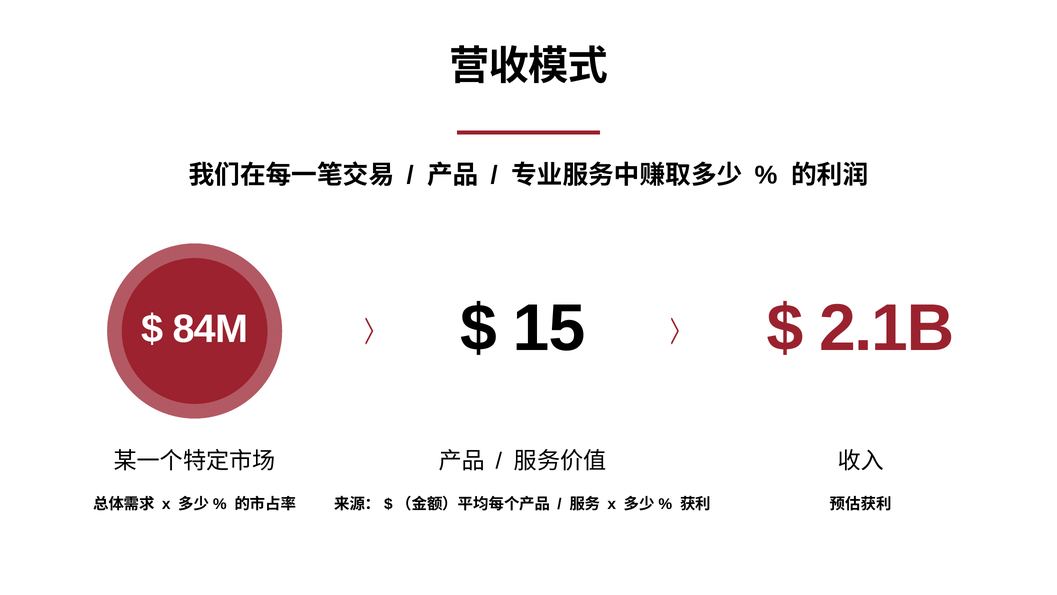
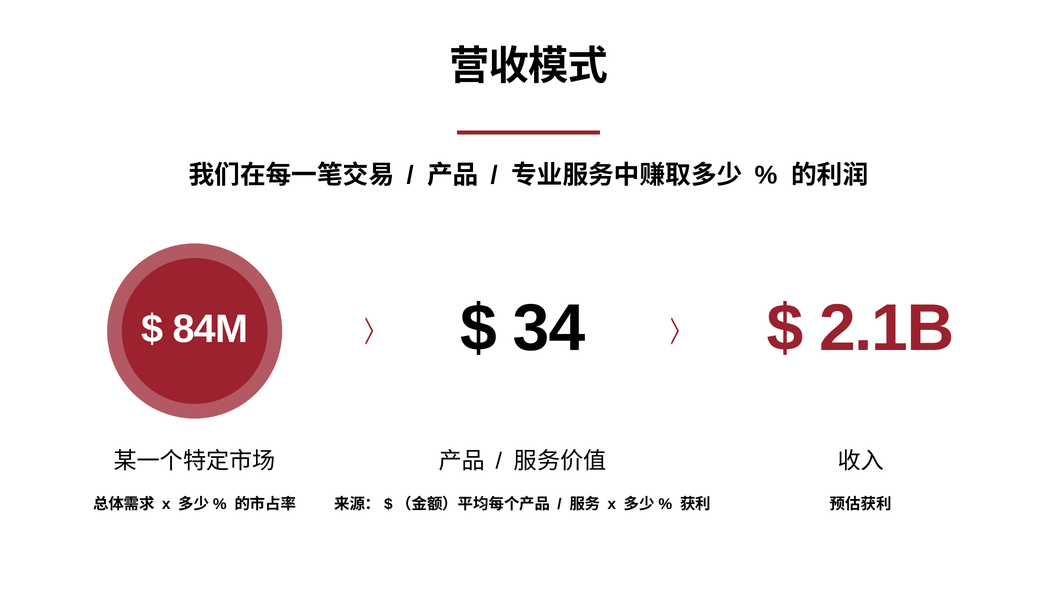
15: 15 -> 34 (549, 328)
